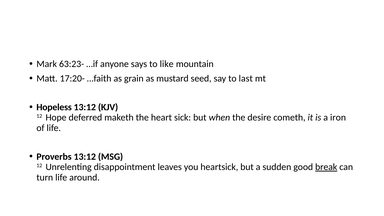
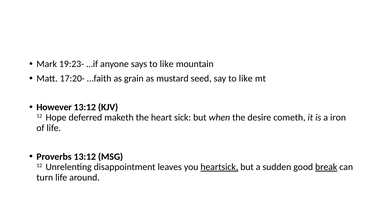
63:23-: 63:23- -> 19:23- (72, 64)
say to last: last -> like (246, 78)
Hopeless: Hopeless -> However (54, 107)
heartsick underline: none -> present (219, 167)
